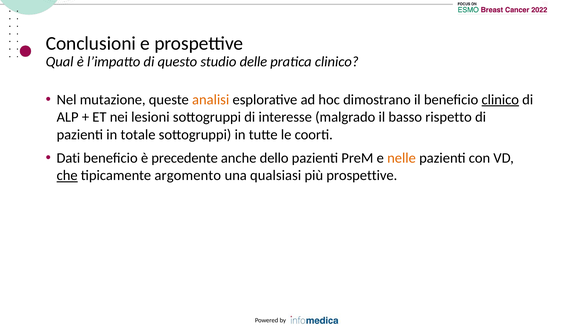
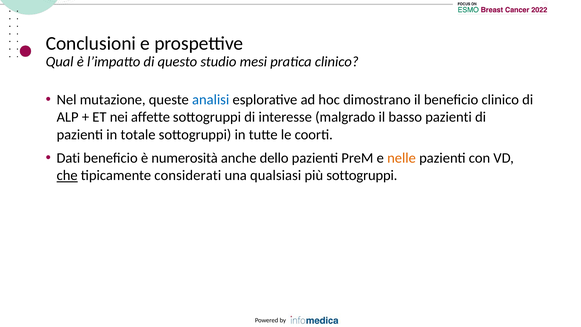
delle: delle -> mesi (253, 62)
analisi colour: orange -> blue (211, 100)
clinico underline: present -> none (500, 100)
lesioni: lesioni -> affette (150, 117)
basso rispetto: rispetto -> pazienti (449, 117)
precedente: precedente -> numerosità (185, 158)
argomento: argomento -> considerati (188, 175)
più prospettive: prospettive -> sottogruppi (362, 175)
